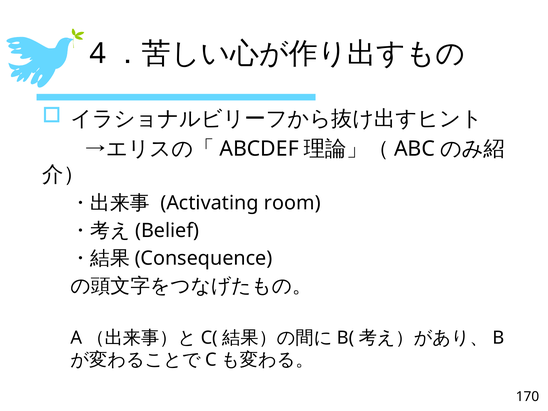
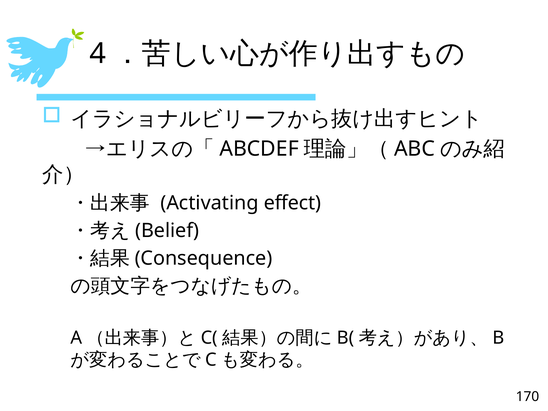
room: room -> effect (292, 203)
